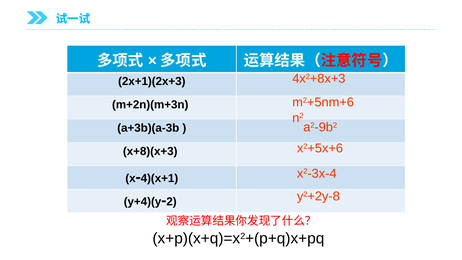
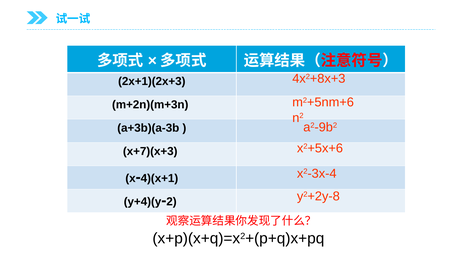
x+8)(x+3: x+8)(x+3 -> x+7)(x+3 (150, 151)
